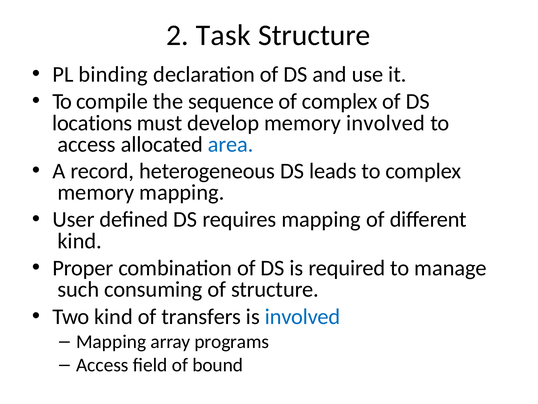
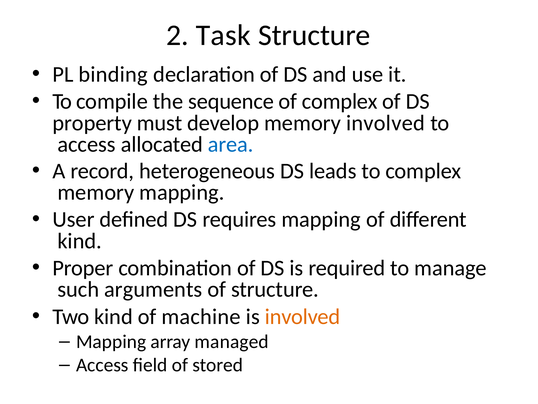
locations: locations -> property (92, 123)
consuming: consuming -> arguments (153, 289)
transfers: transfers -> machine (201, 316)
involved colour: blue -> orange (303, 316)
programs: programs -> managed (232, 341)
bound: bound -> stored (218, 365)
